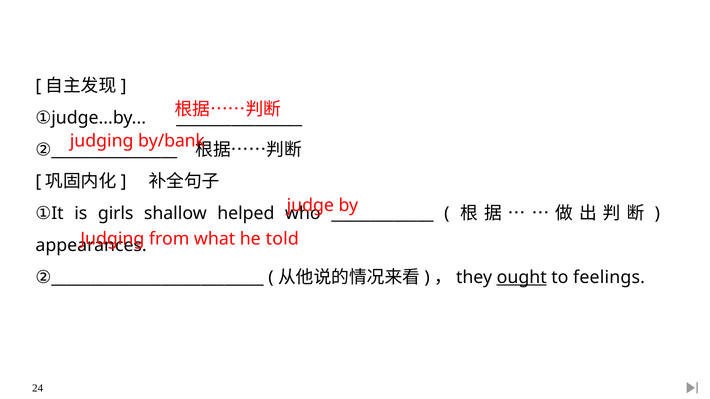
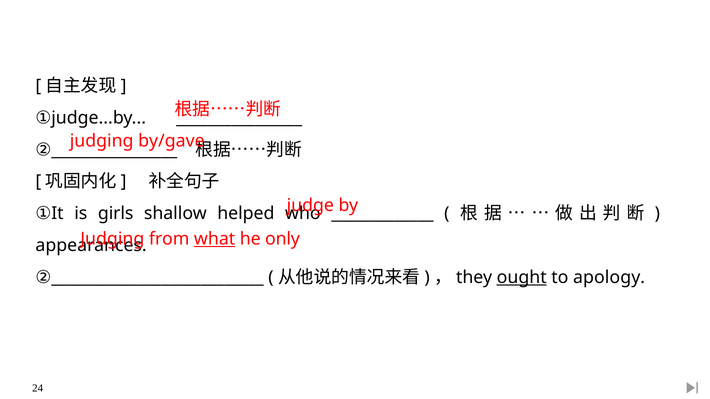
by/bank: by/bank -> by/gave (171, 141)
what underline: none -> present (215, 239)
told: told -> only (282, 239)
feelings: feelings -> apology (609, 278)
